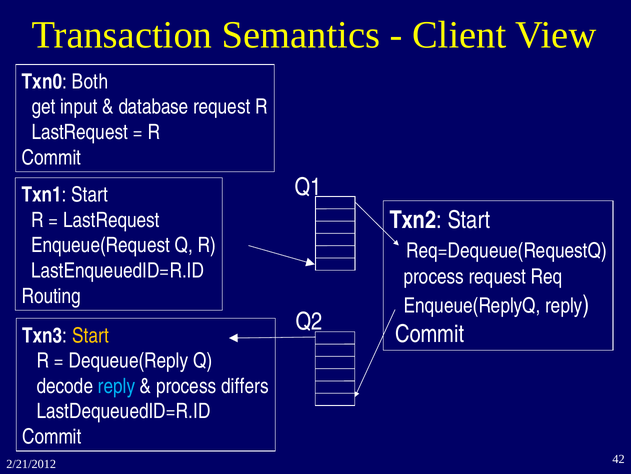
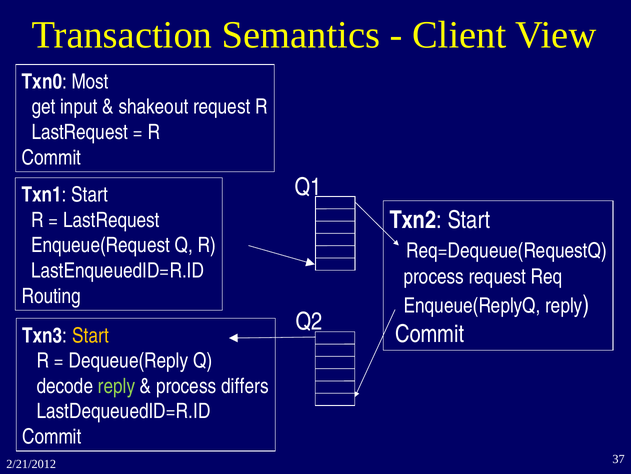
Both: Both -> Most (90, 82)
database: database -> shakeout (153, 107)
reply colour: light blue -> light green (117, 386)
42: 42 -> 37 (619, 458)
